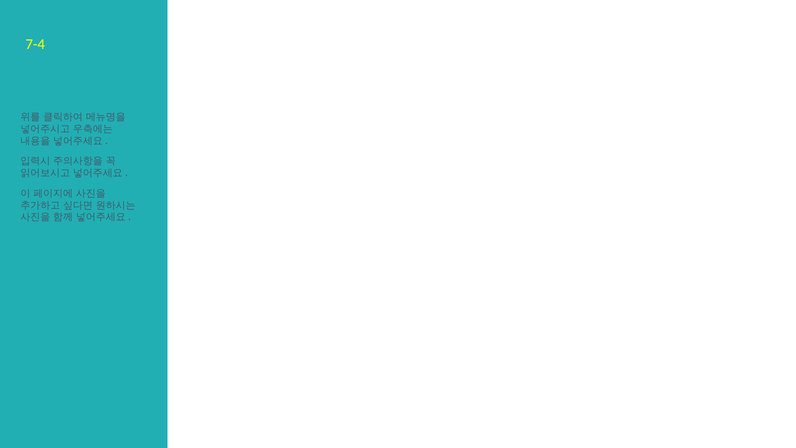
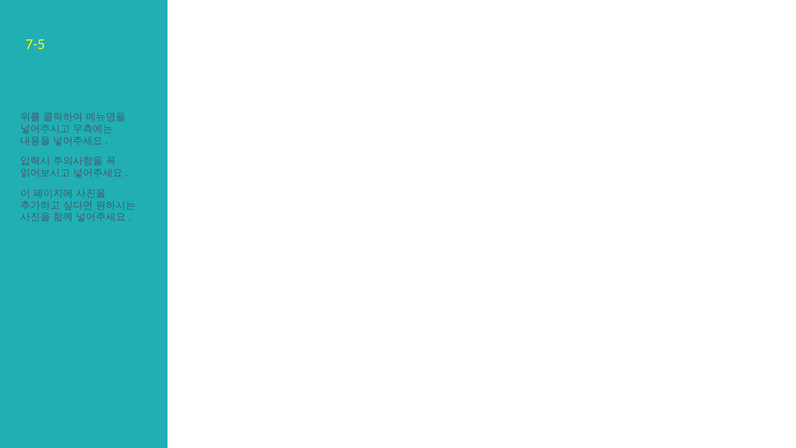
7-4: 7-4 -> 7-5 (35, 44)
